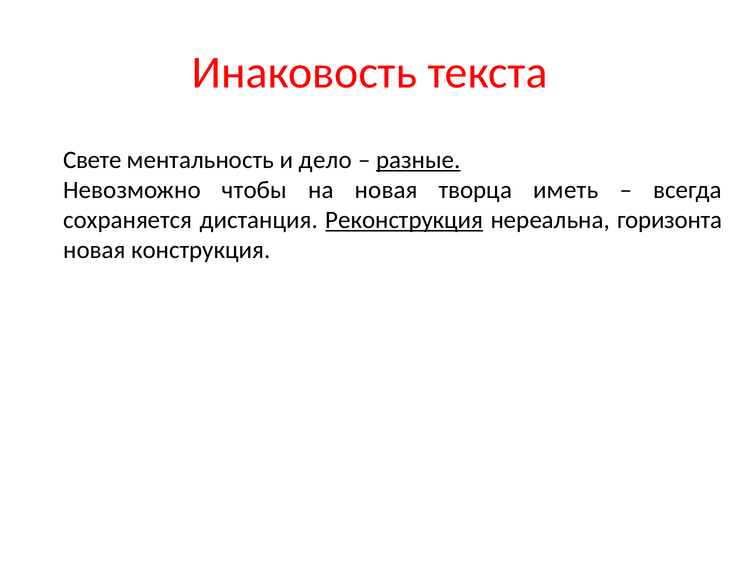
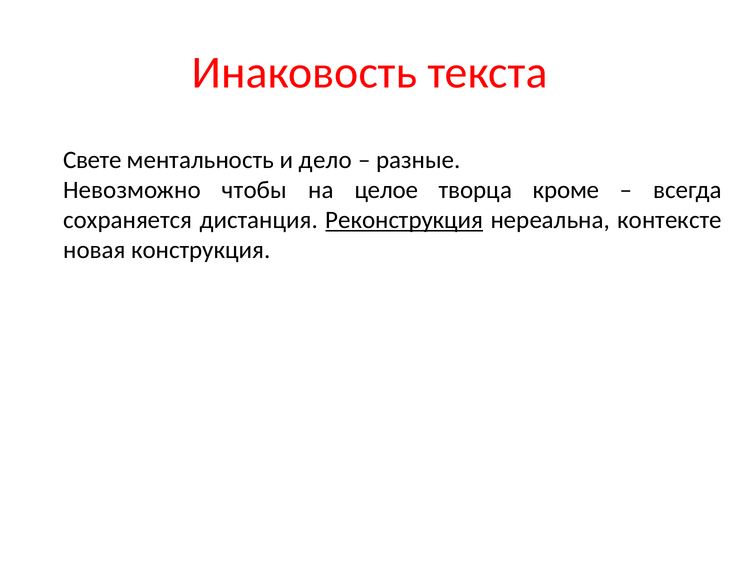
разные underline: present -> none (418, 160)
на новая: новая -> целое (386, 190)
иметь: иметь -> кроме (566, 190)
горизонта: горизонта -> контексте (670, 220)
